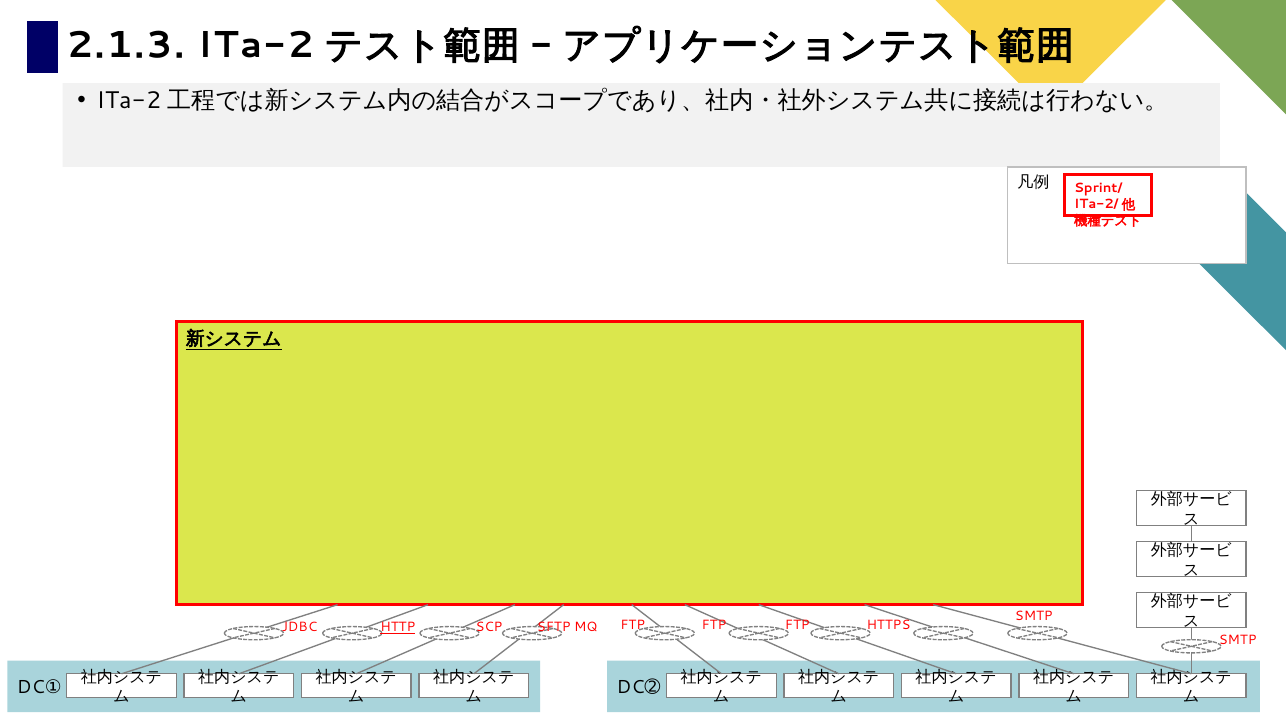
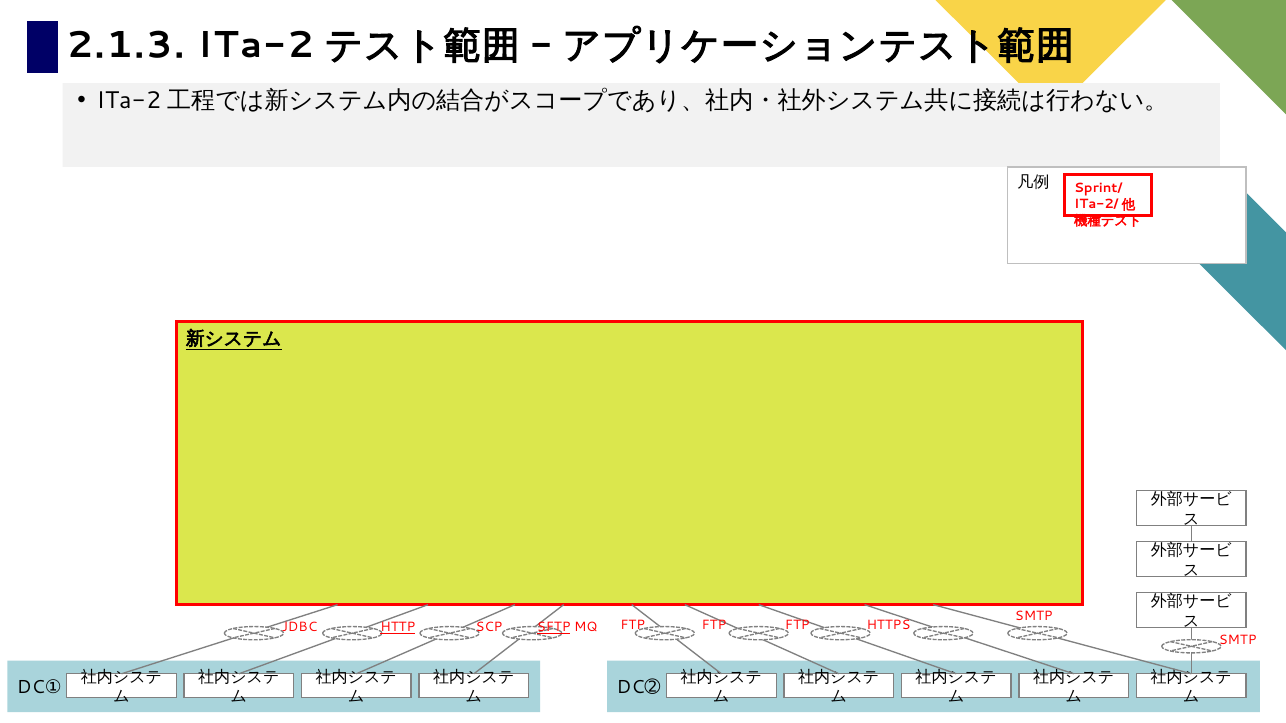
SFTP underline: none -> present (554, 628)
